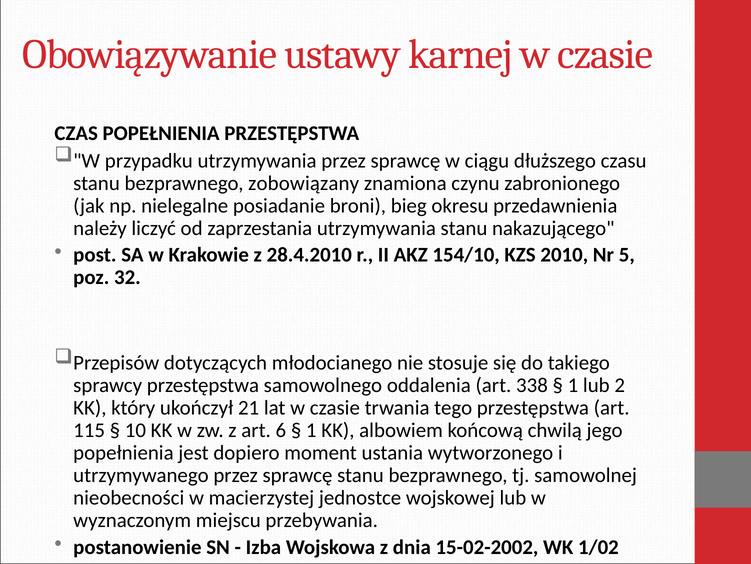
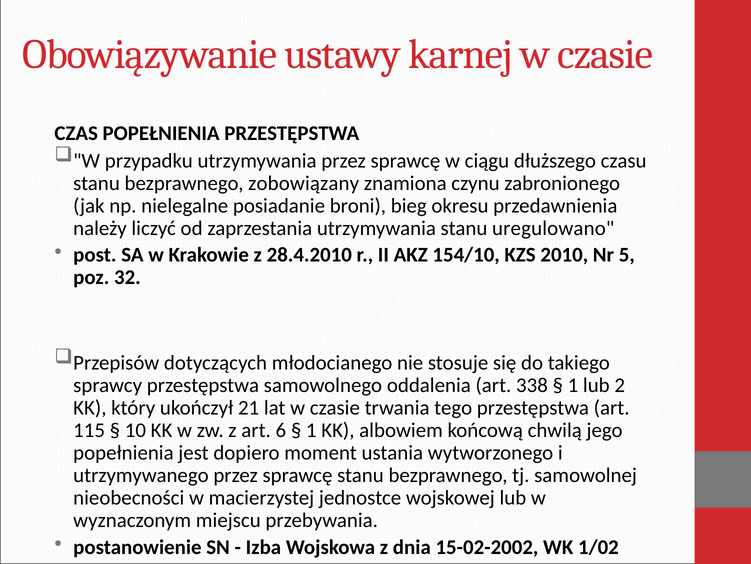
nakazującego: nakazującego -> uregulowano (553, 228)
